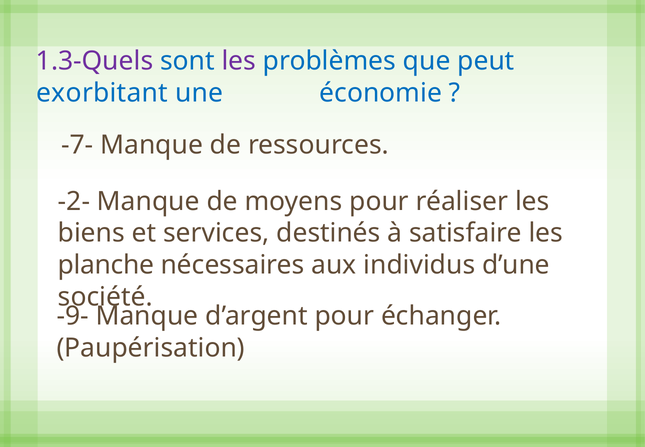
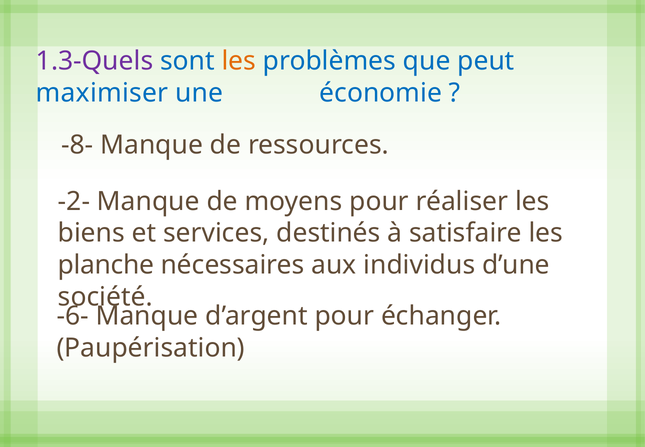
les colour: purple -> orange (239, 61)
exorbitant: exorbitant -> maximiser (102, 93)
-7-: -7- -> -8- (77, 145)
-9-: -9- -> -6- (73, 316)
